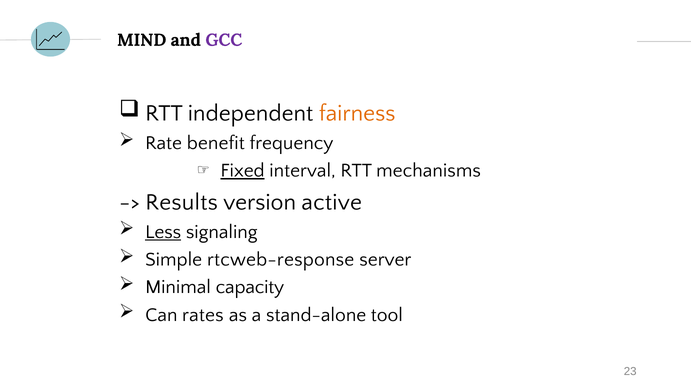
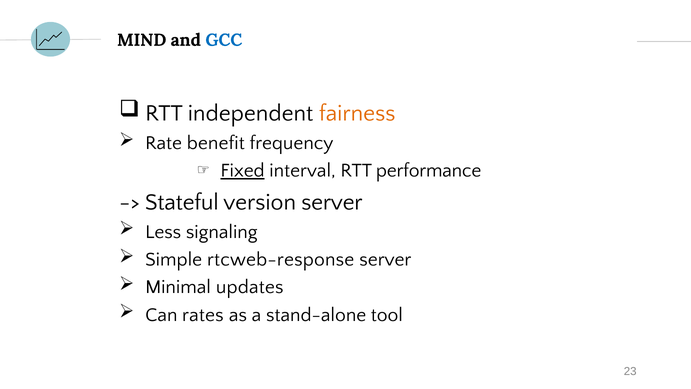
GCC colour: purple -> blue (224, 40)
mechanisms: mechanisms -> performance (429, 170)
Results: Results -> Stateful (182, 202)
version active: active -> server (332, 202)
Less underline: present -> none (163, 231)
capacity: capacity -> updates (250, 287)
